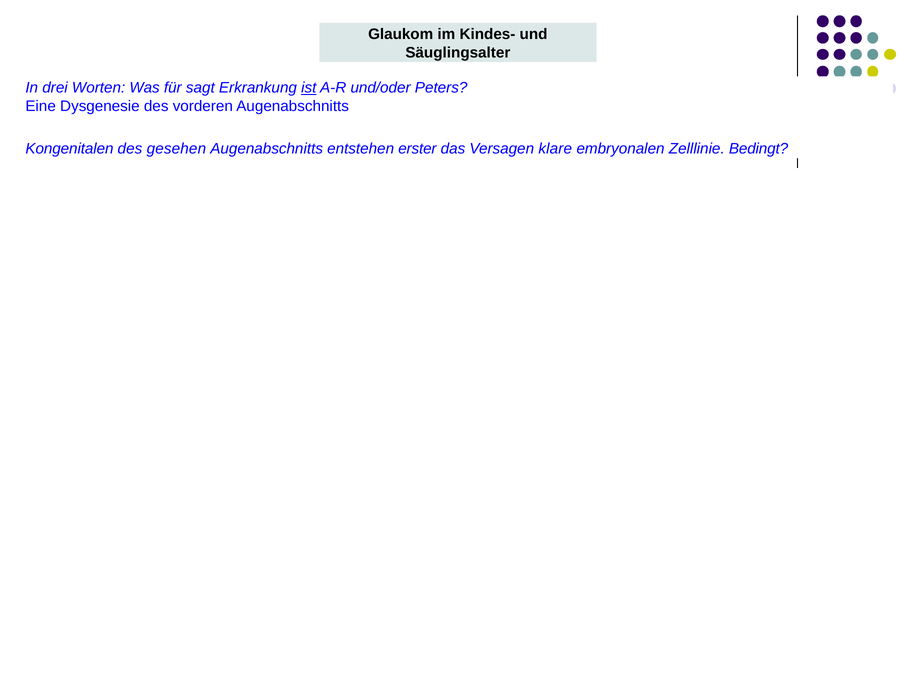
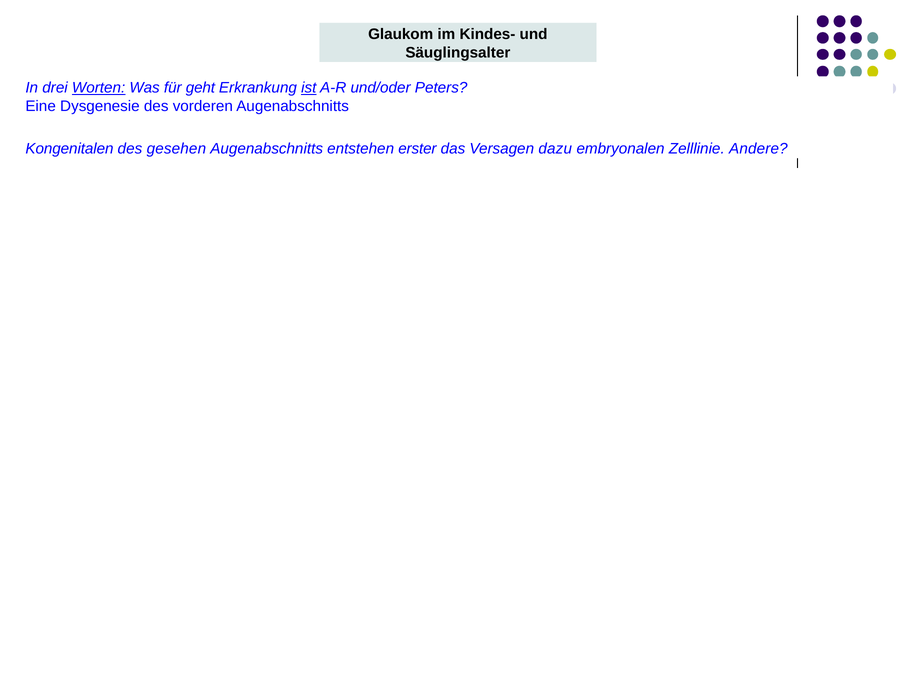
Worten underline: none -> present (99, 88)
sagt: sagt -> geht (200, 88)
klare: klare -> dazu (555, 149)
Bedingt: Bedingt -> Andere (758, 149)
